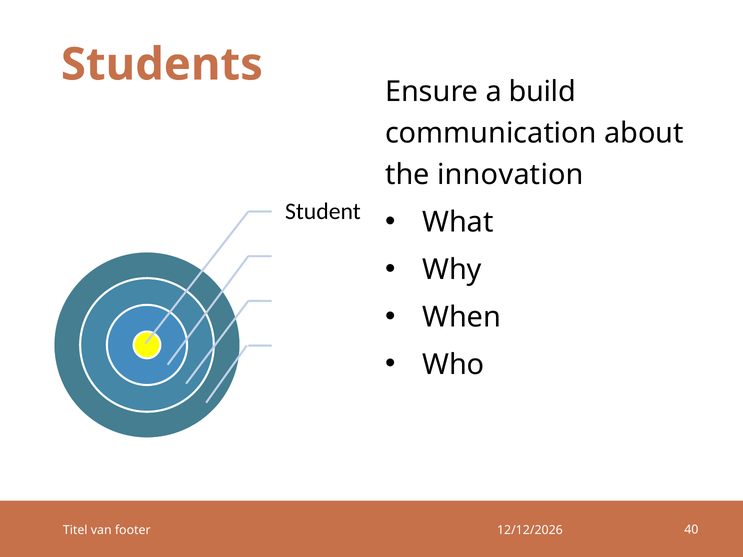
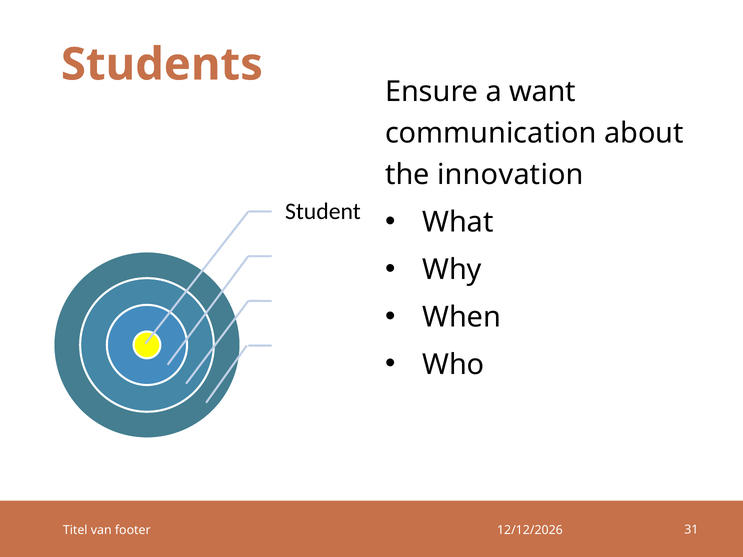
build: build -> want (542, 92)
40: 40 -> 31 (691, 530)
